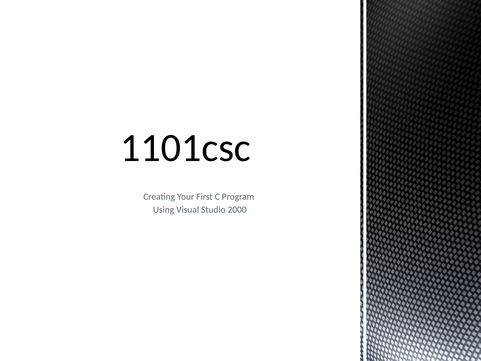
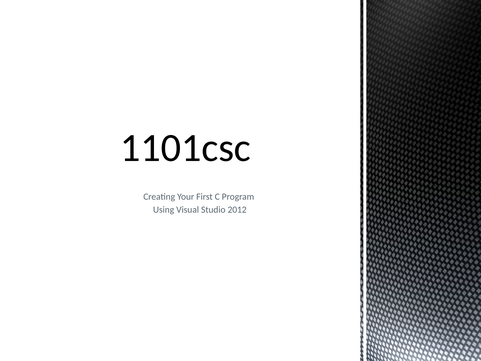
2000: 2000 -> 2012 (237, 210)
